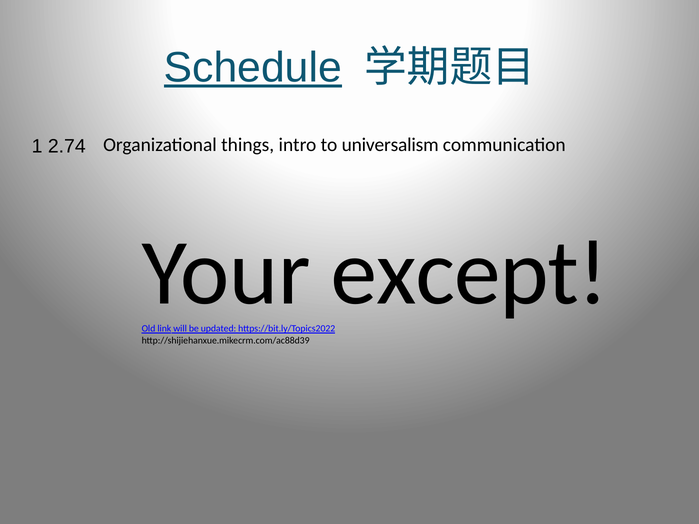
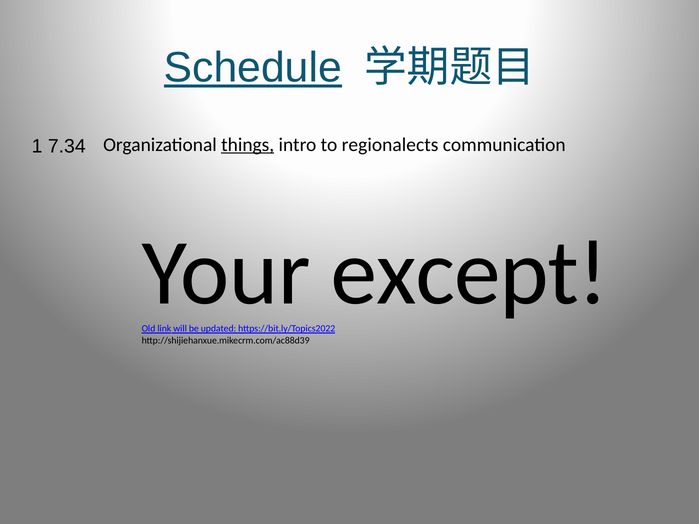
2.74: 2.74 -> 7.34 (67, 147)
things underline: none -> present (248, 145)
universalism: universalism -> regionalects (390, 145)
